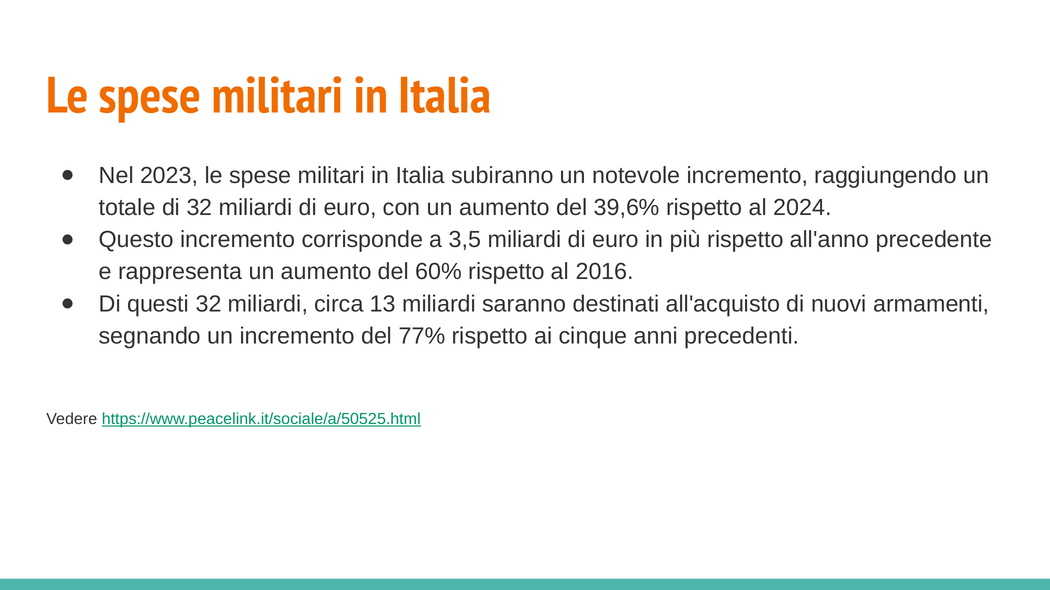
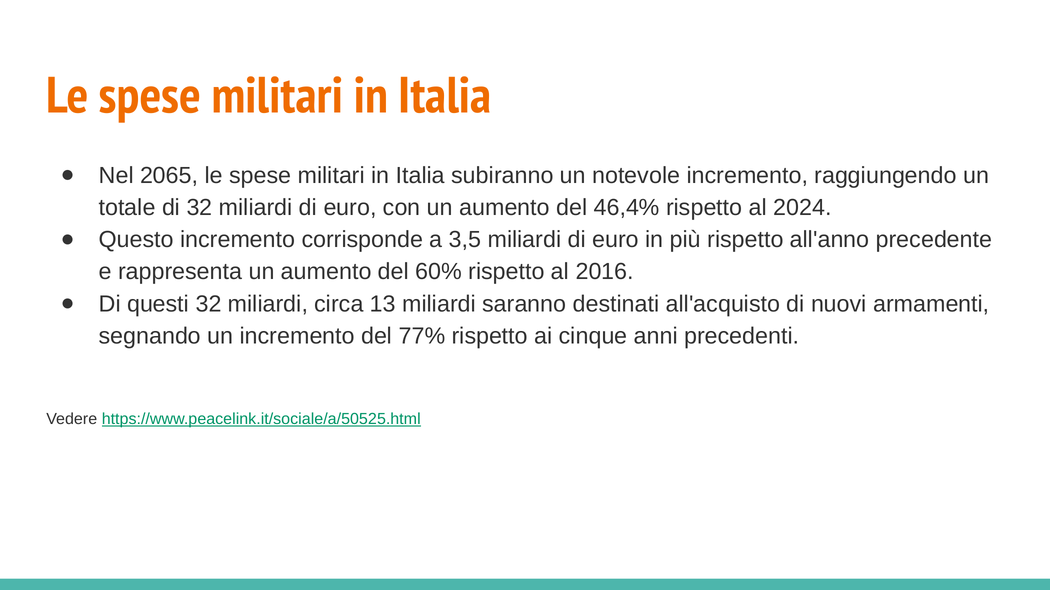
2023: 2023 -> 2065 (169, 176)
39,6%: 39,6% -> 46,4% (627, 208)
